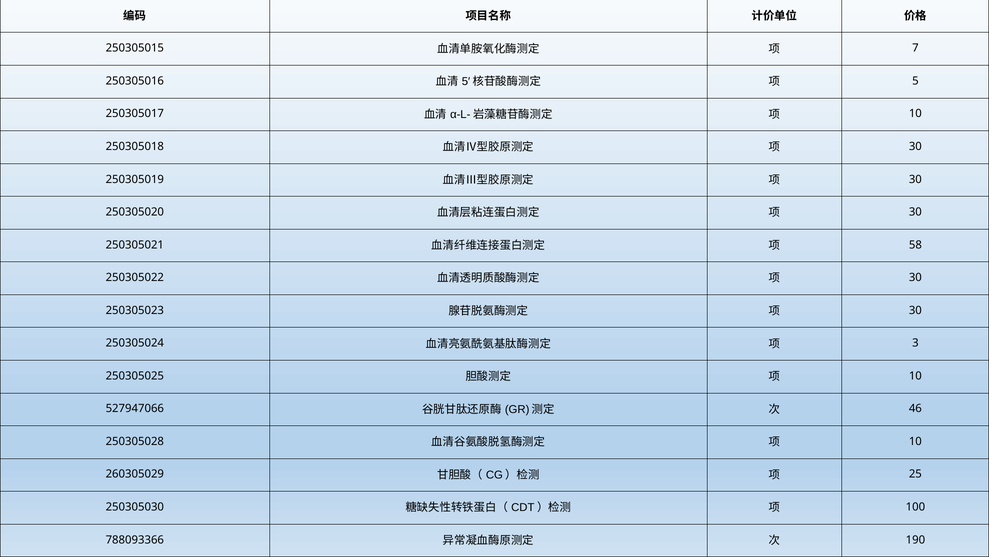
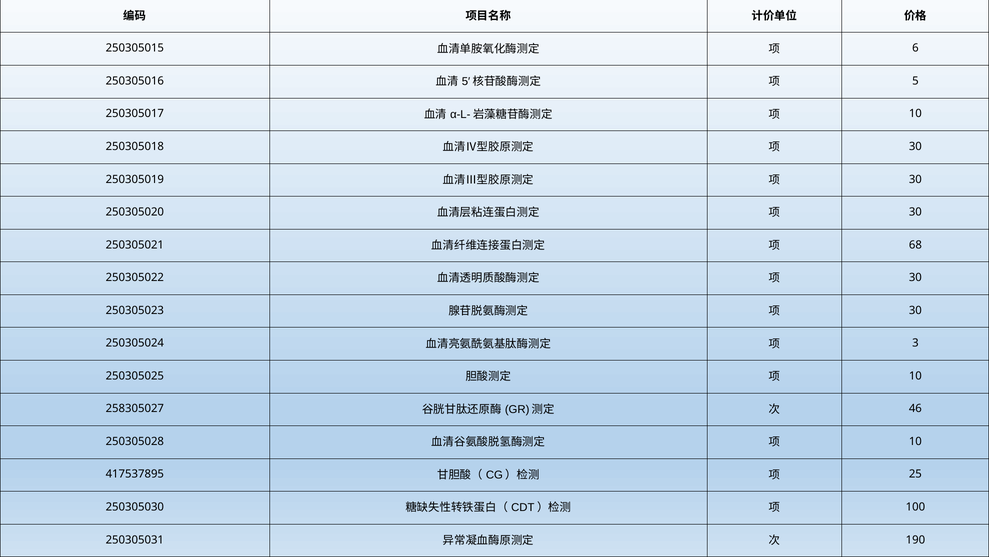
7: 7 -> 6 (915, 48)
58: 58 -> 68 (915, 245)
527947066: 527947066 -> 258305027 (135, 408)
260305029: 260305029 -> 417537895 (135, 474)
788093366: 788093366 -> 250305031 (135, 539)
